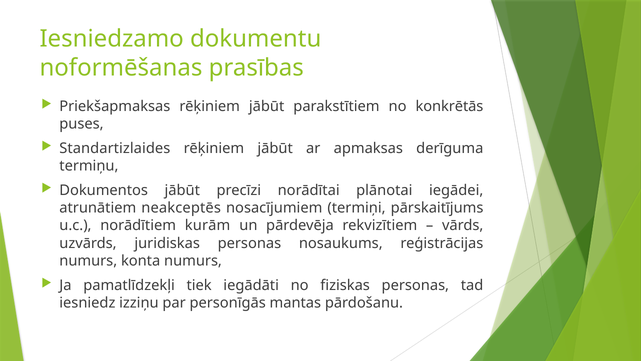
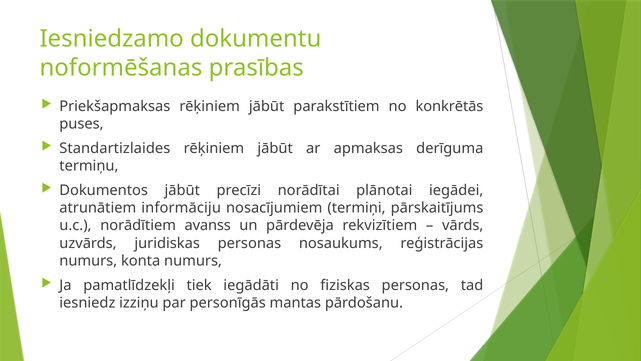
neakceptēs: neakceptēs -> informāciju (181, 208)
kurām: kurām -> avanss (208, 225)
